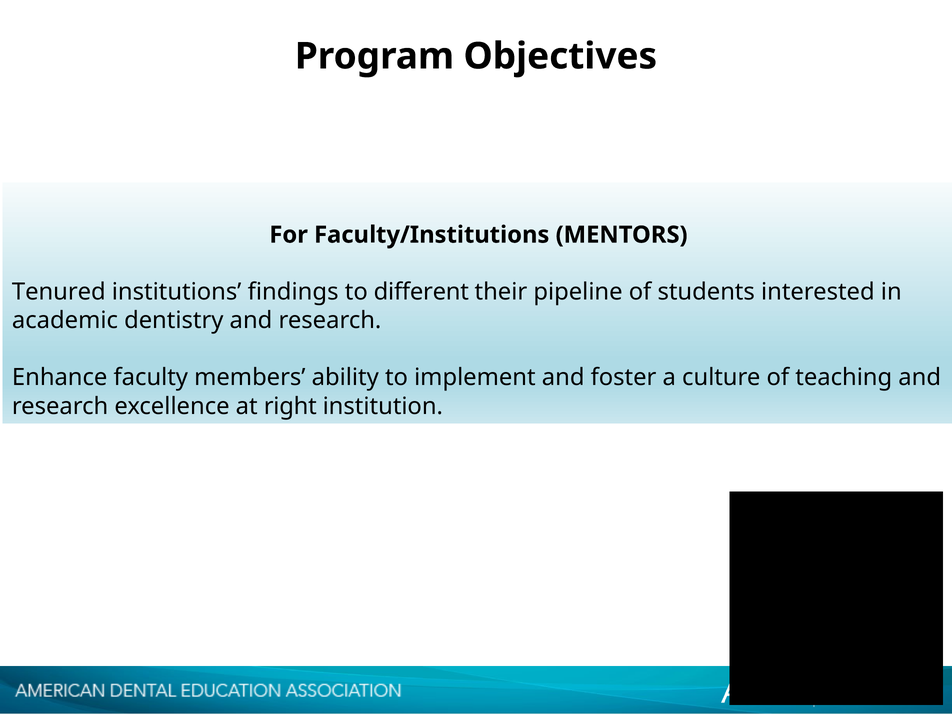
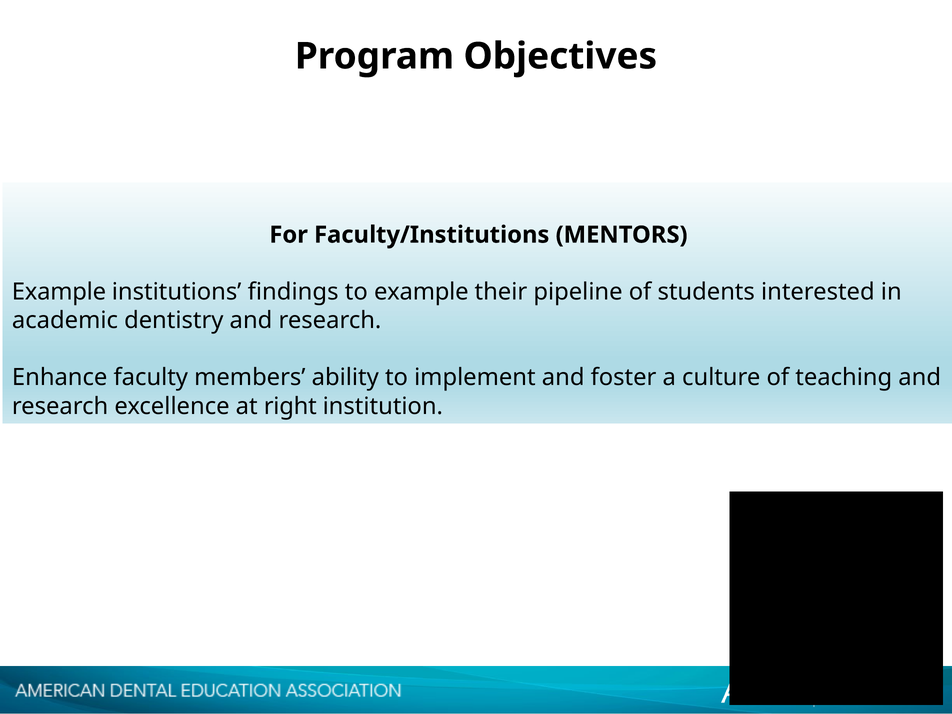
Tenured: Tenured -> Example (59, 292)
to different: different -> example (421, 292)
